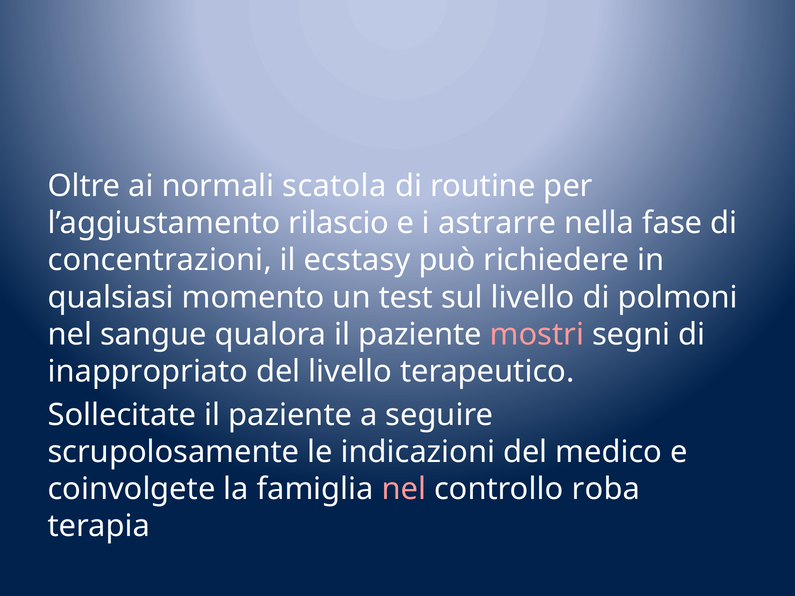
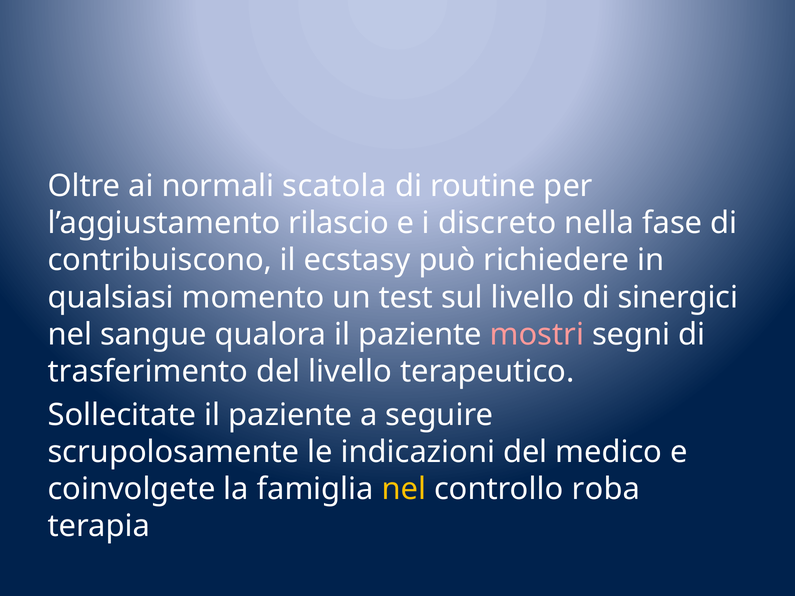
astrarre: astrarre -> discreto (497, 223)
concentrazioni: concentrazioni -> contribuiscono (160, 260)
polmoni: polmoni -> sinergici (678, 298)
inappropriato: inappropriato -> trasferimento (148, 372)
nel colour: pink -> yellow (404, 489)
